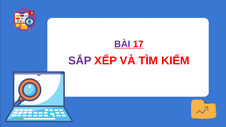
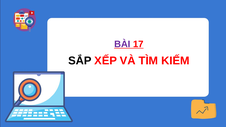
SẮP colour: purple -> black (80, 61)
